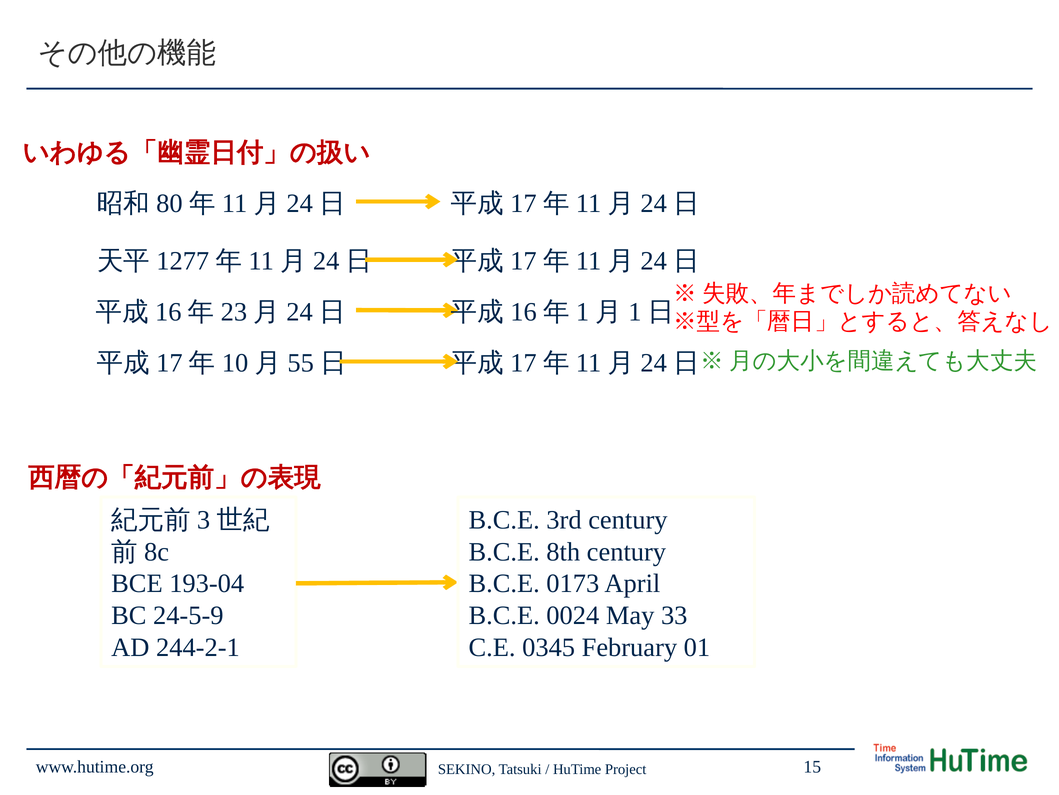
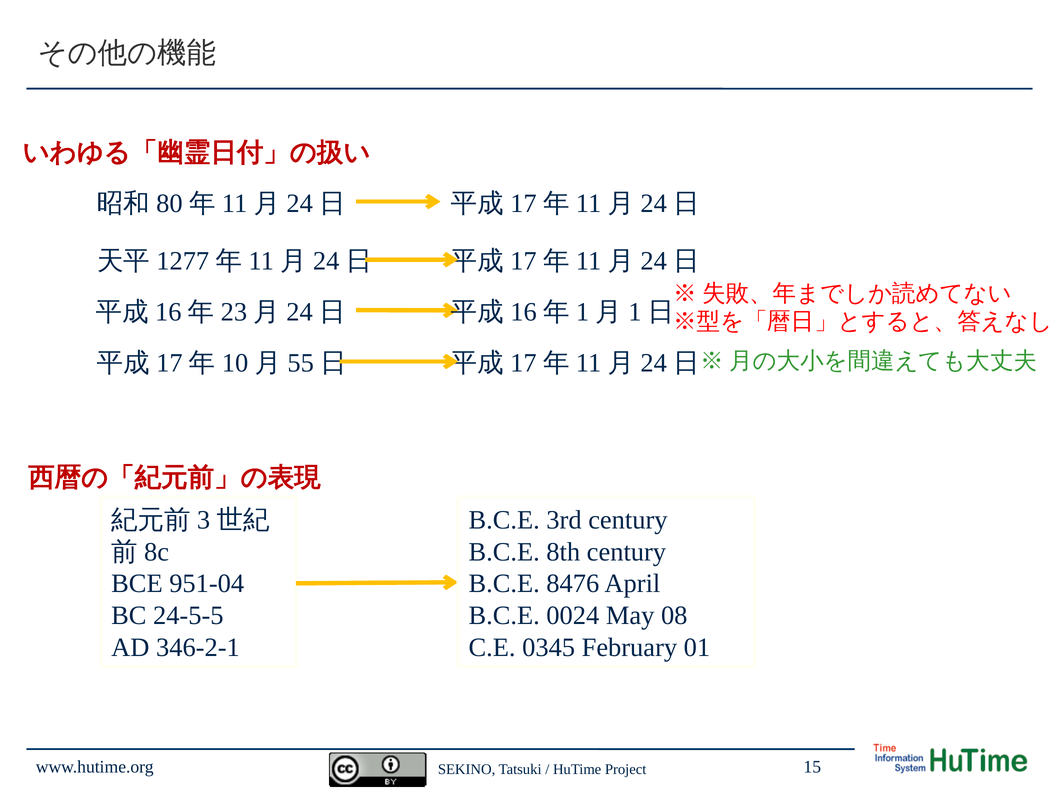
193-04: 193-04 -> 951-04 (207, 583)
0173: 0173 -> 8476 (573, 583)
24-5-9: 24-5-9 -> 24-5-5 (188, 615)
33: 33 -> 08 (674, 615)
244-2-1: 244-2-1 -> 346-2-1 (198, 647)
